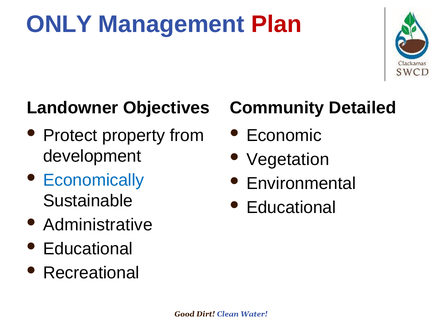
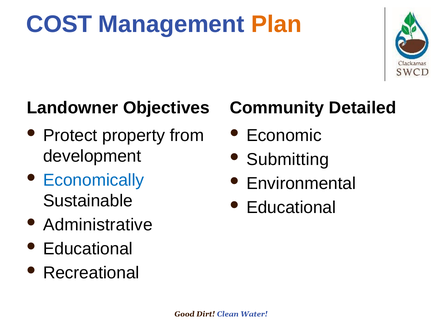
ONLY: ONLY -> COST (59, 24)
Plan colour: red -> orange (276, 24)
Vegetation: Vegetation -> Submitting (288, 159)
